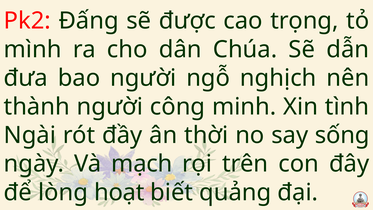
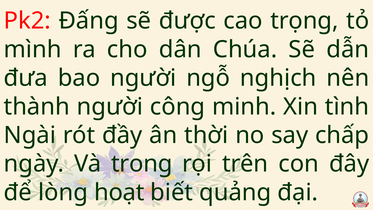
sống: sống -> chấp (342, 135)
mạch: mạch -> trong (142, 164)
